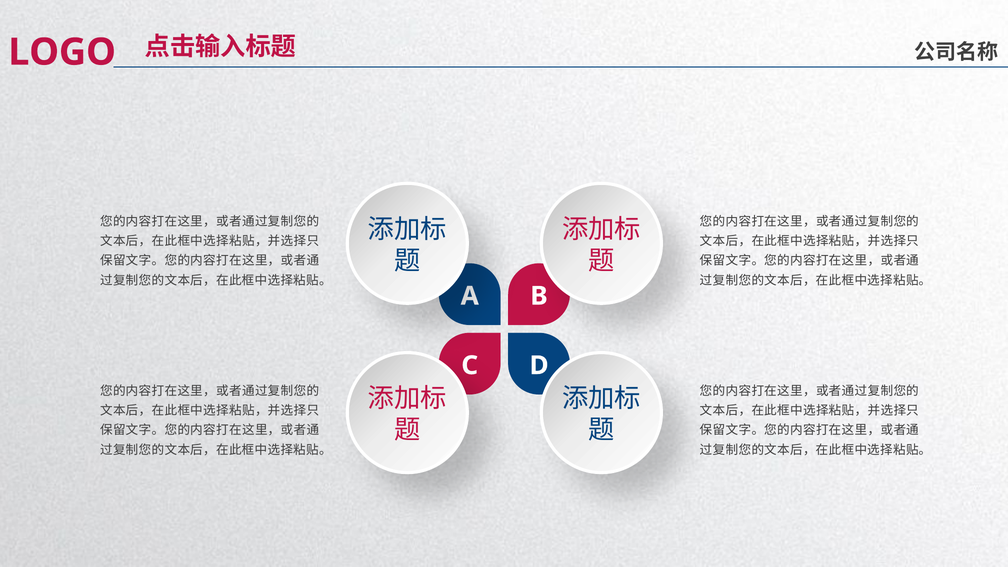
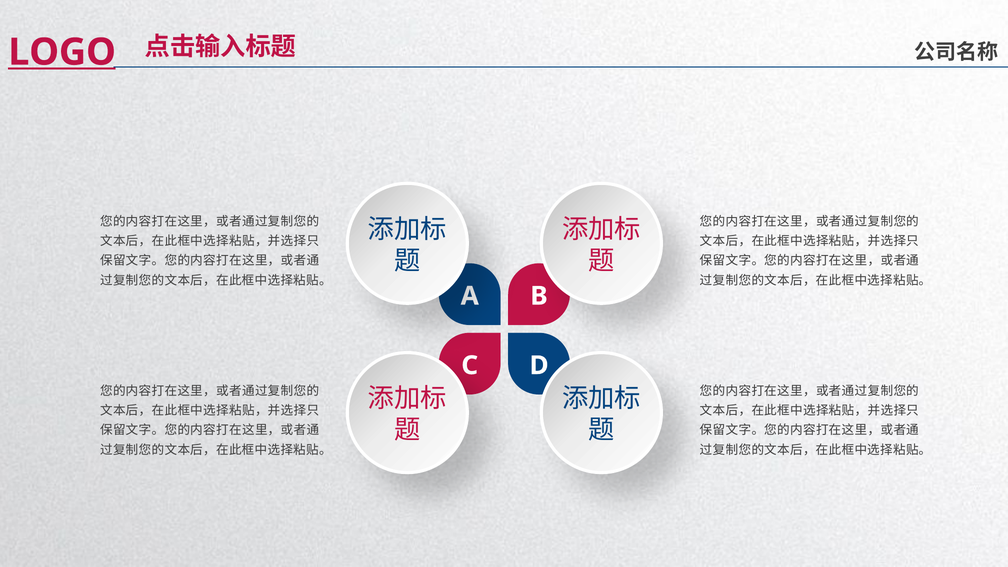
LOGO underline: none -> present (62, 52)
